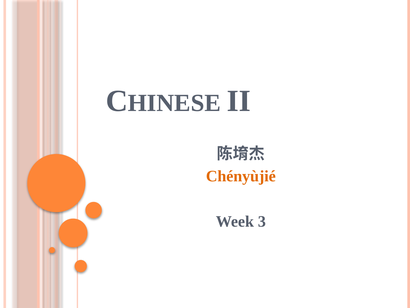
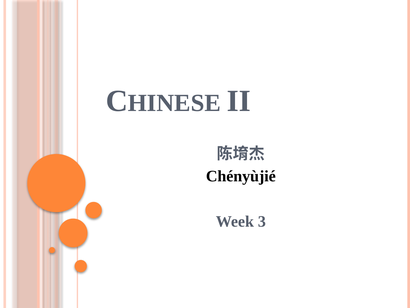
Chényùjié colour: orange -> black (241, 176)
